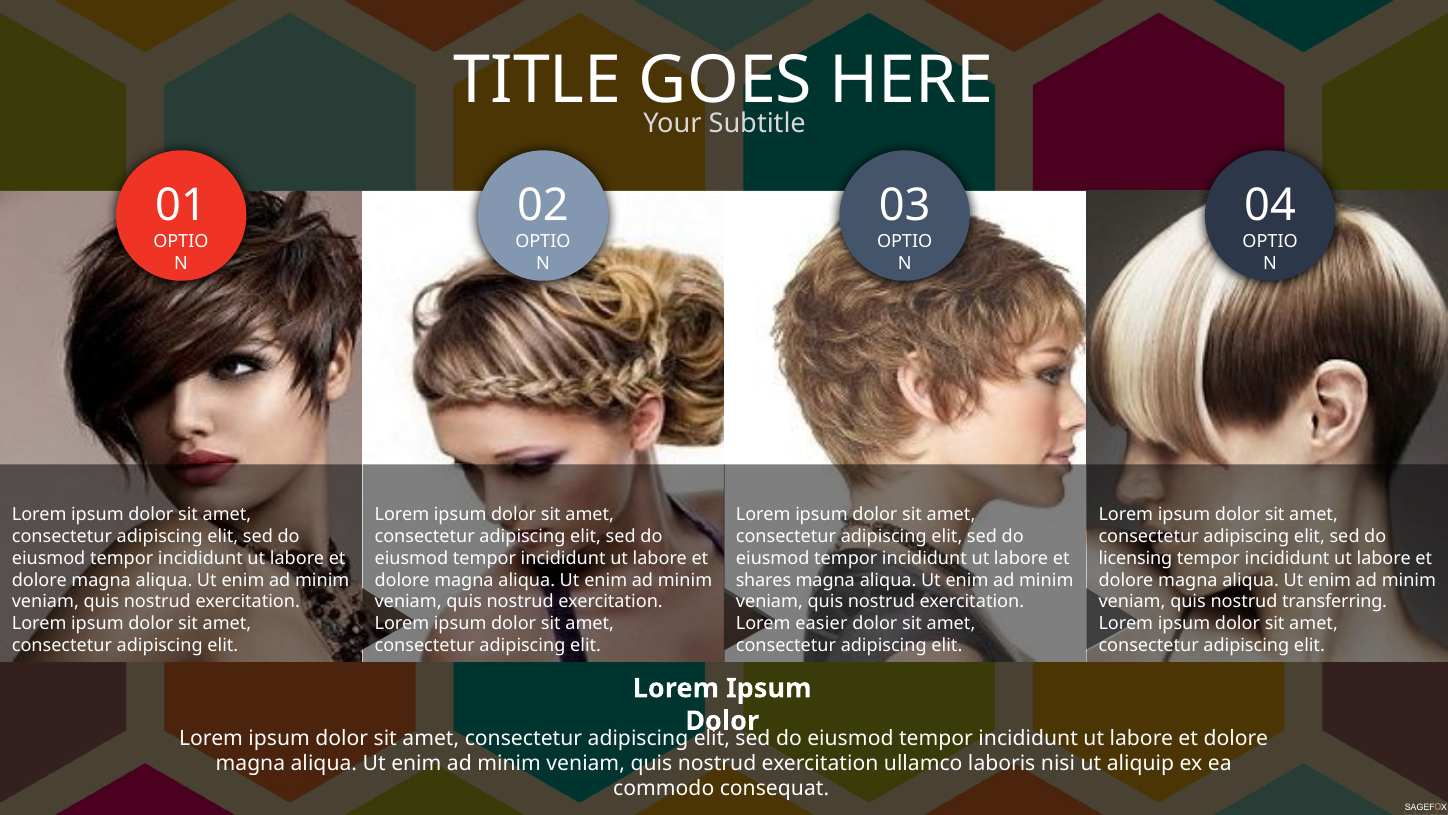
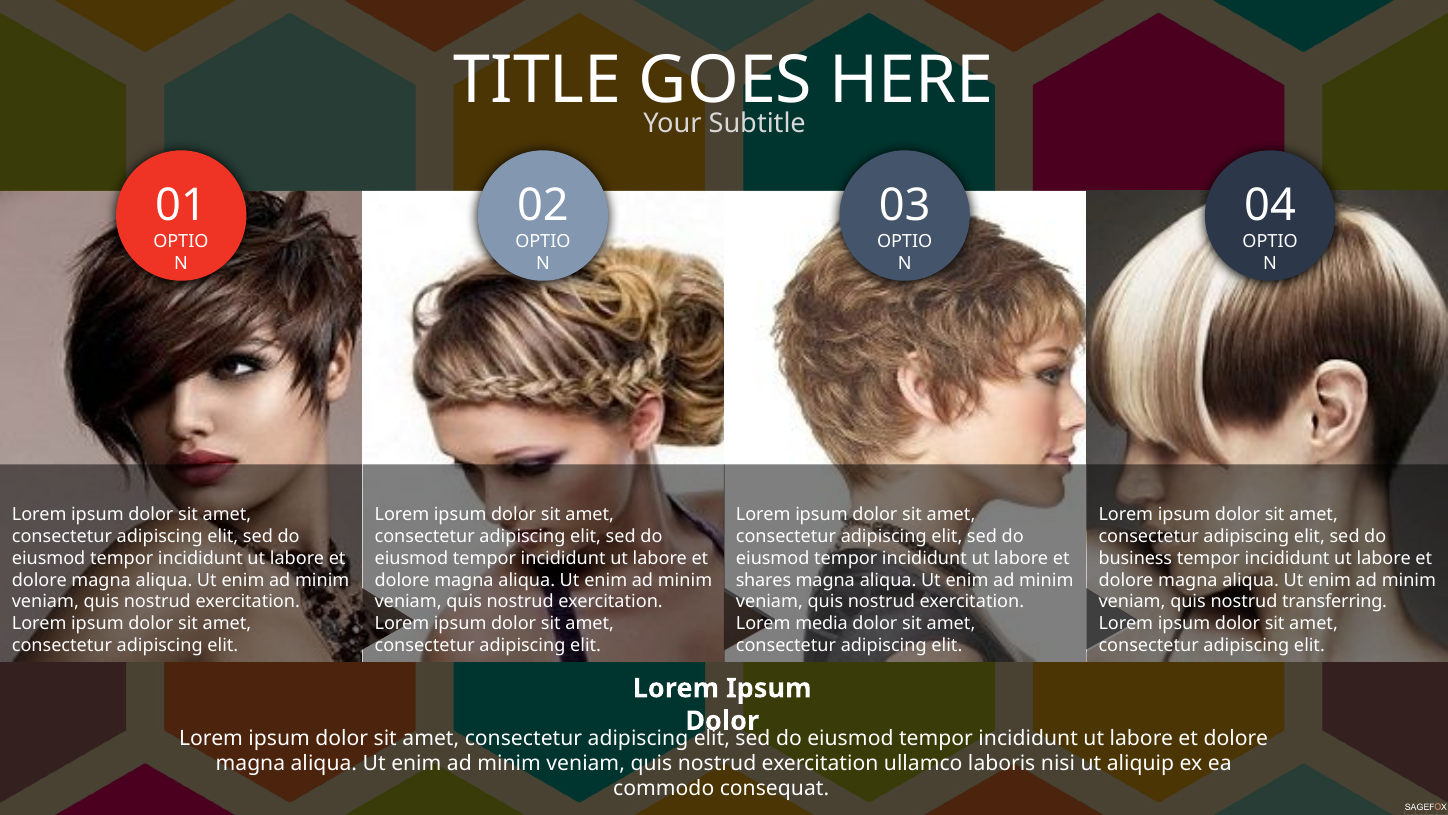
licensing: licensing -> business (1135, 558)
easier: easier -> media (822, 623)
